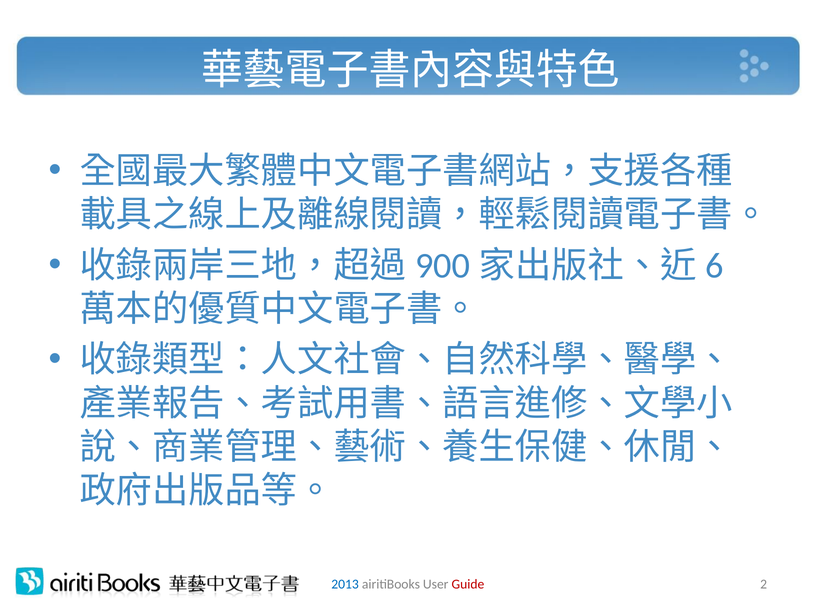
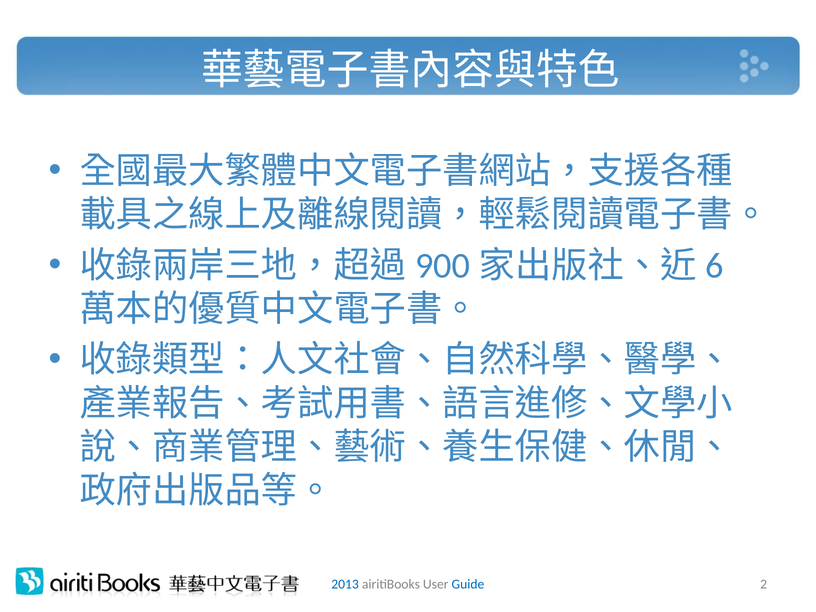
Guide colour: red -> blue (468, 584)
